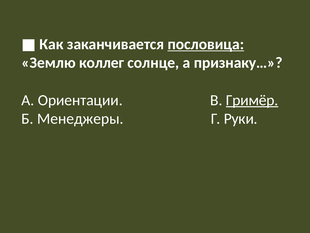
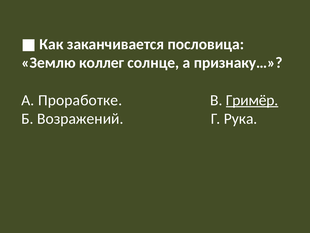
пословица underline: present -> none (206, 44)
Ориентации: Ориентации -> Проработке (80, 100)
Менеджеры: Менеджеры -> Возражений (80, 119)
Руки: Руки -> Рука (241, 119)
